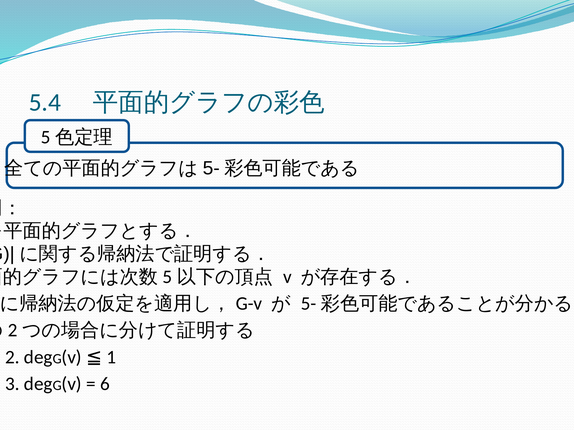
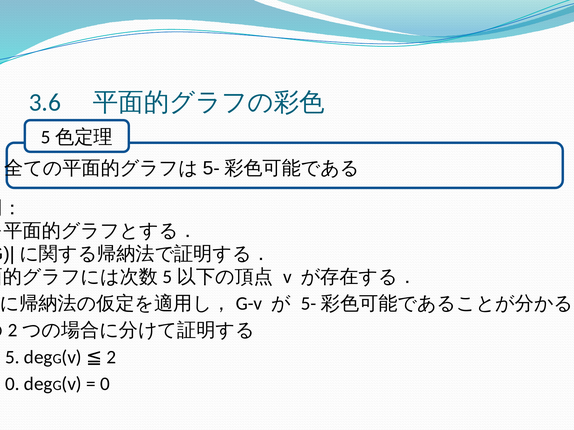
5.4: 5.4 -> 3.6 (45, 102)
2: 2 -> 5 (12, 357)
1: 1 -> 2 (111, 357)
3: 3 -> 0 (12, 384)
6: 6 -> 0 (105, 384)
